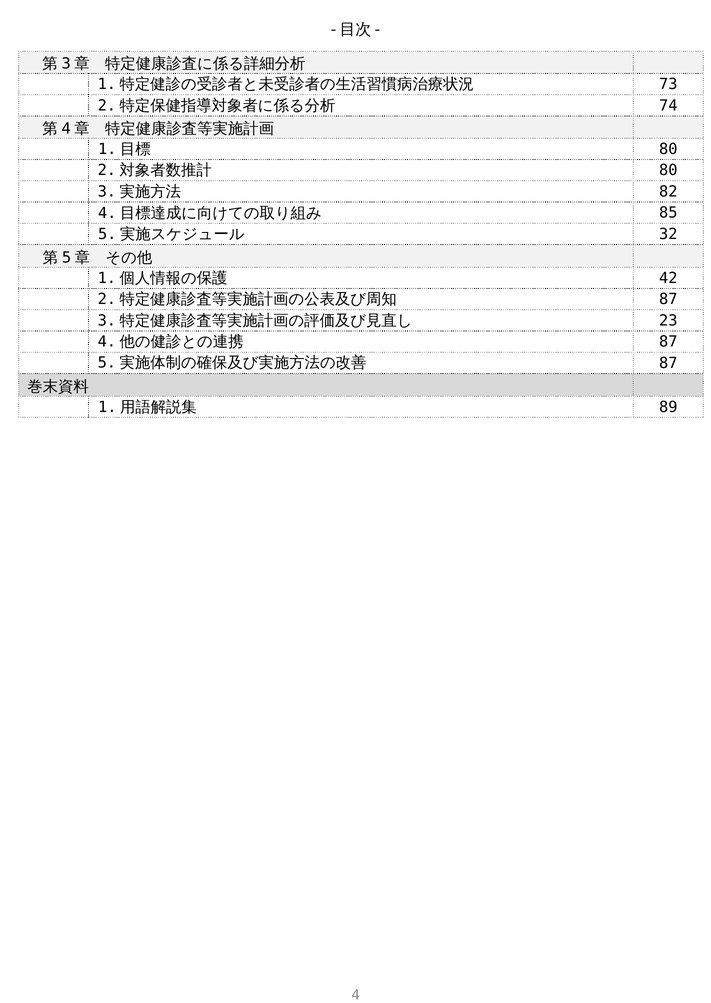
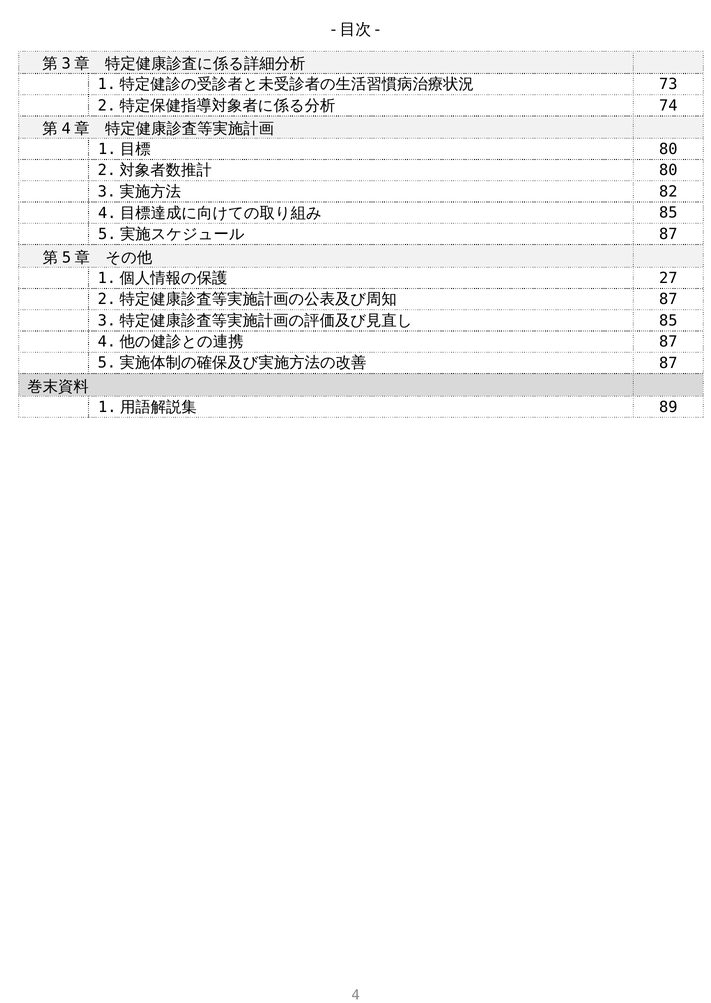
32: 32 -> 87 (668, 234)
42: 42 -> 27 (668, 278)
23: 23 -> 85 (668, 321)
